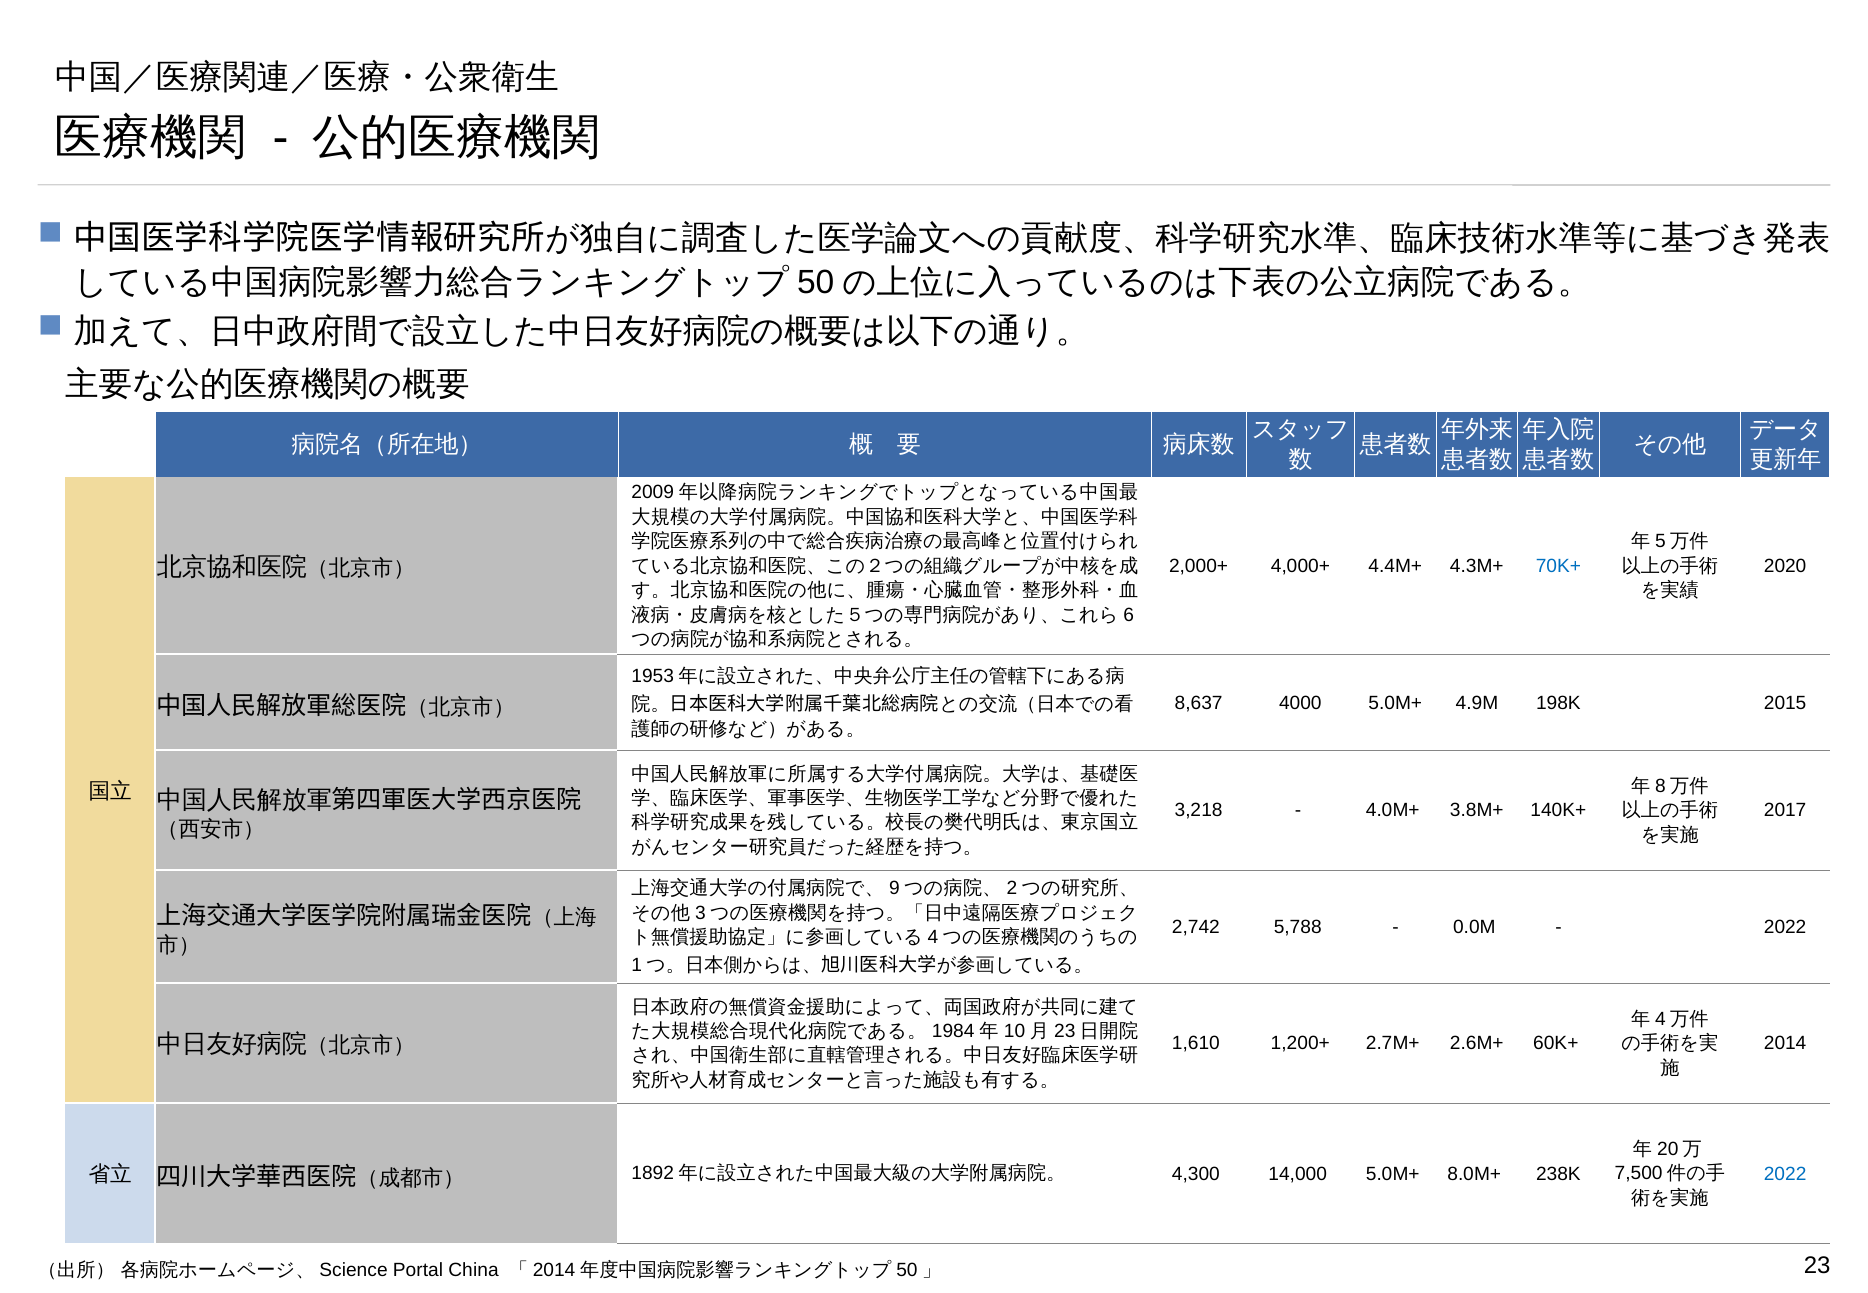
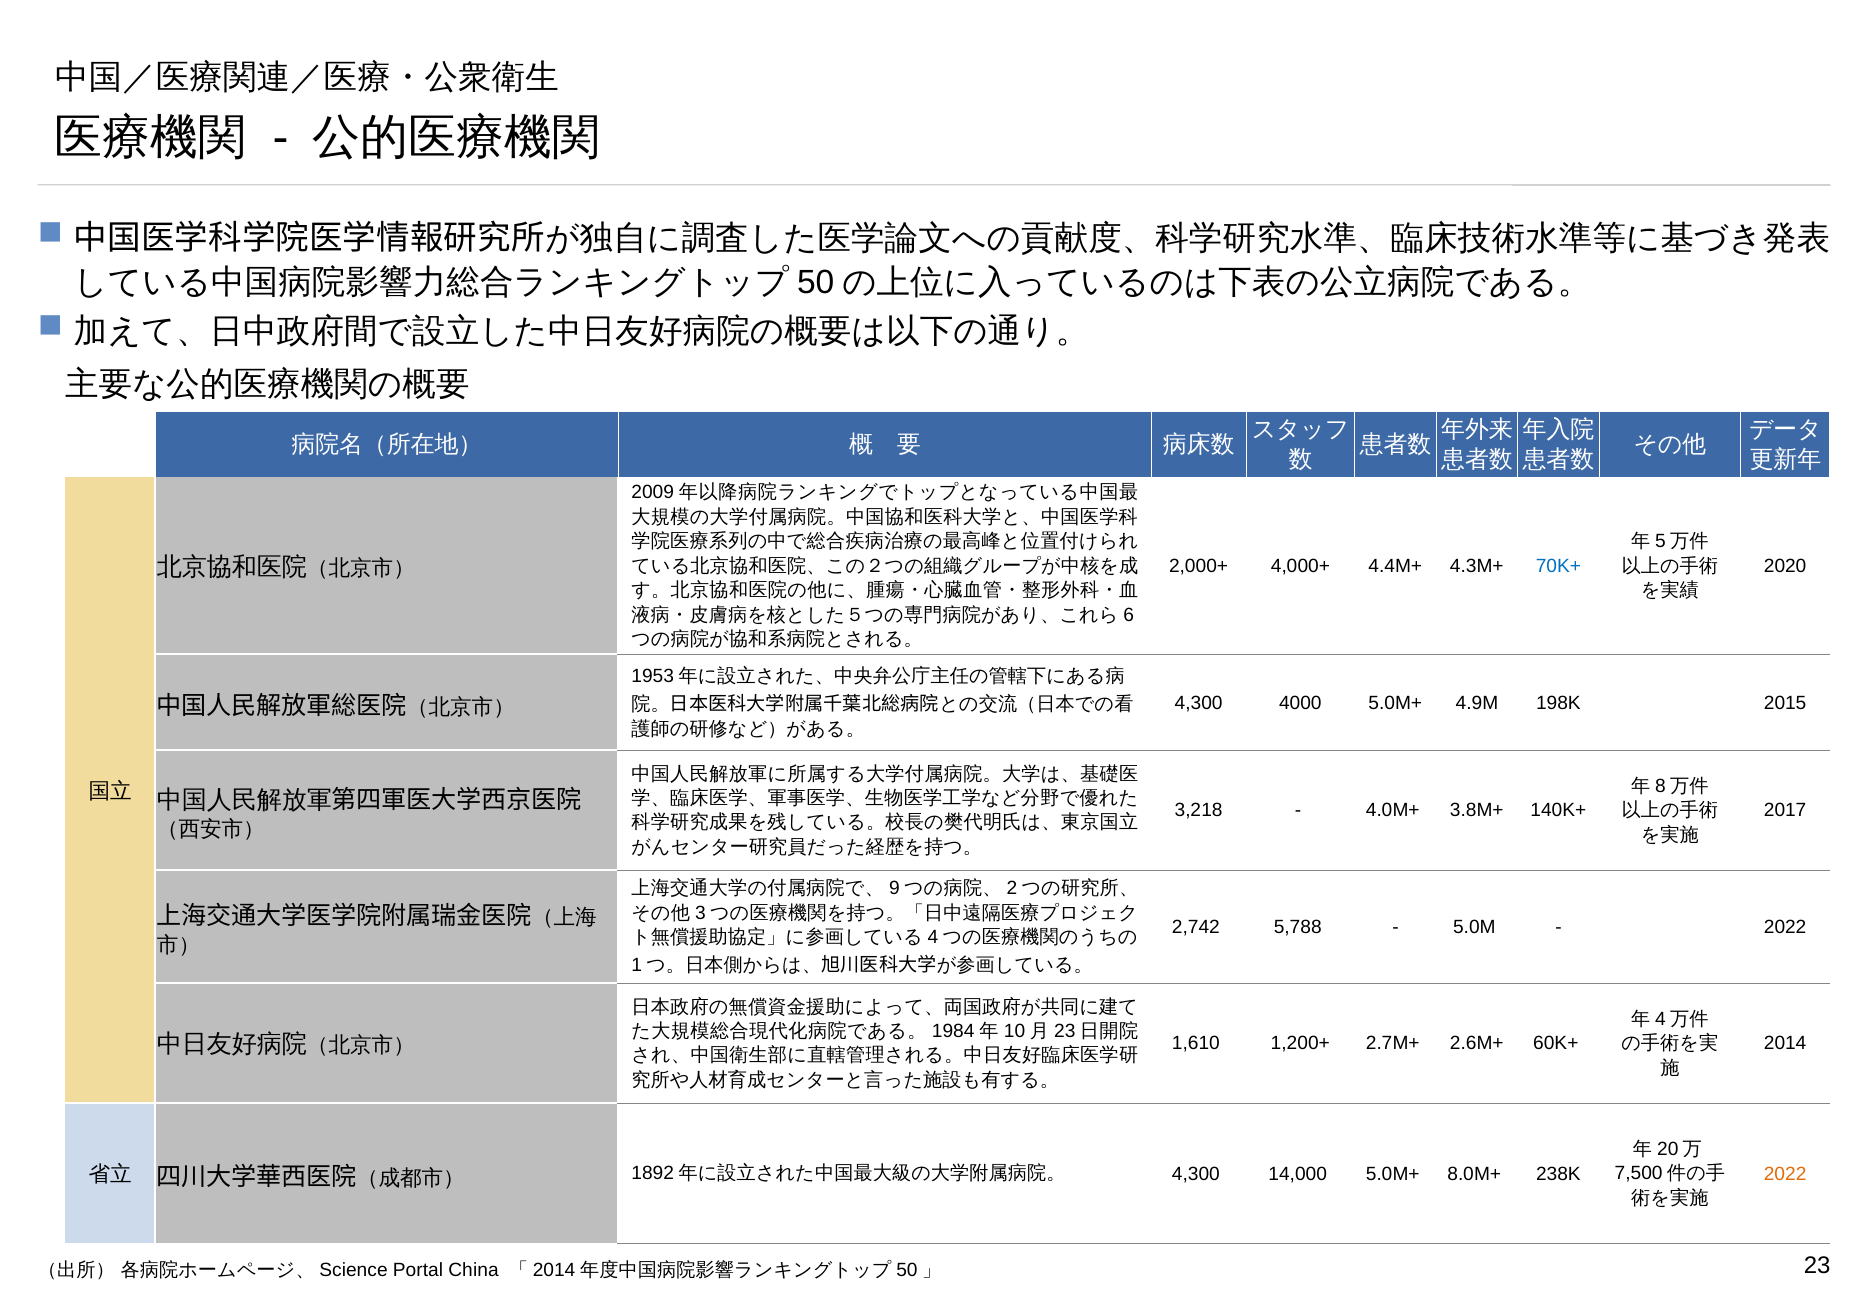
8,637: 8,637 -> 4,300 (1199, 703)
0.0M: 0.0M -> 5.0M (1474, 927)
2022 colour: blue -> orange (1785, 1174)
